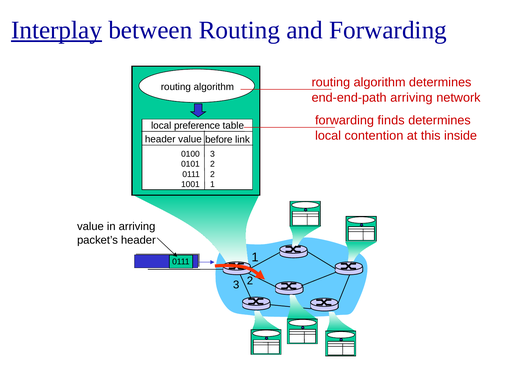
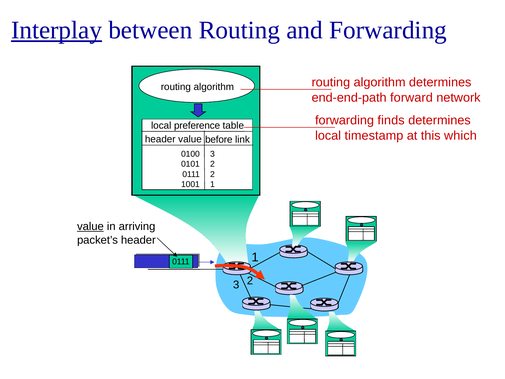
end-end-path arriving: arriving -> forward (411, 98)
contention: contention -> timestamp (374, 136)
inside: inside -> which (460, 136)
value underline: none -> present (90, 226)
